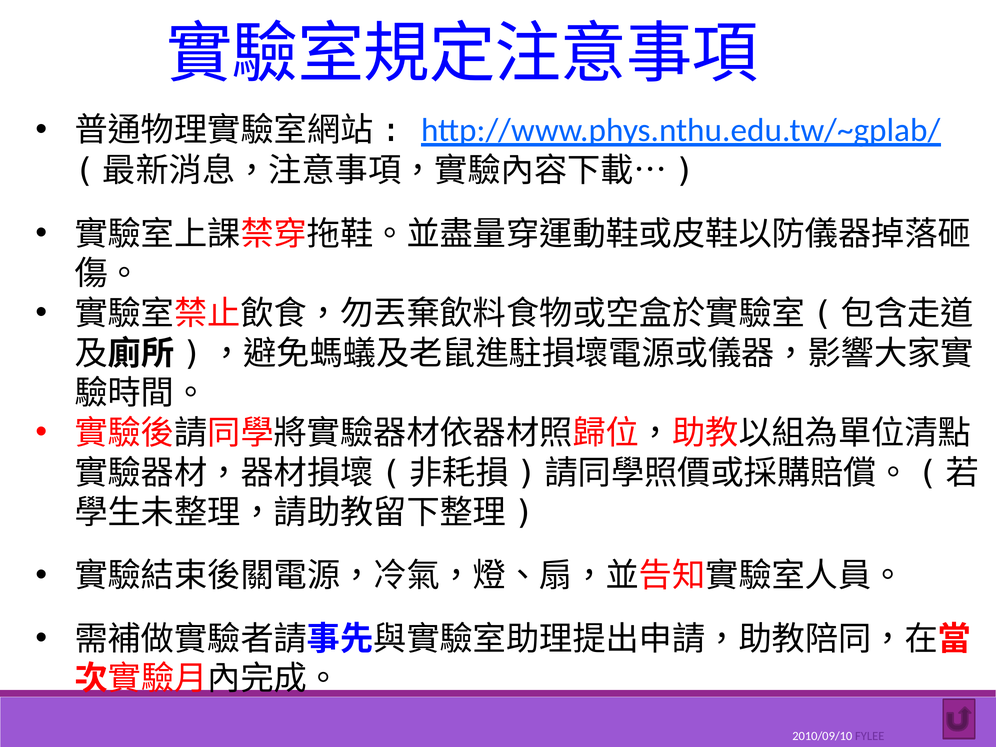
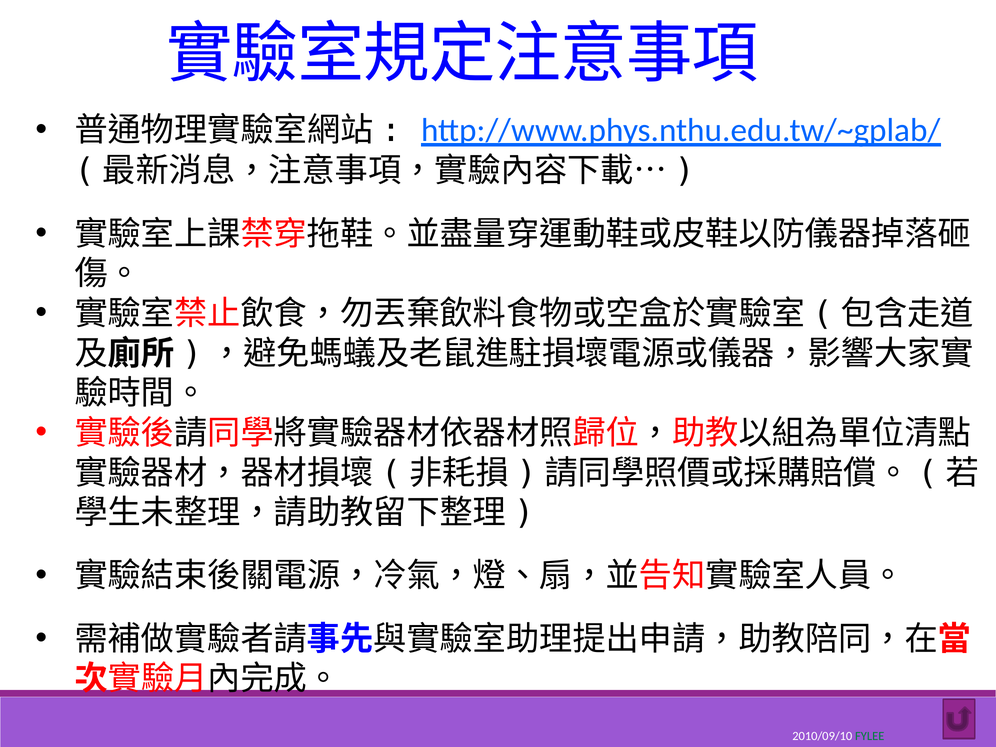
FYLEE colour: purple -> green (870, 736)
